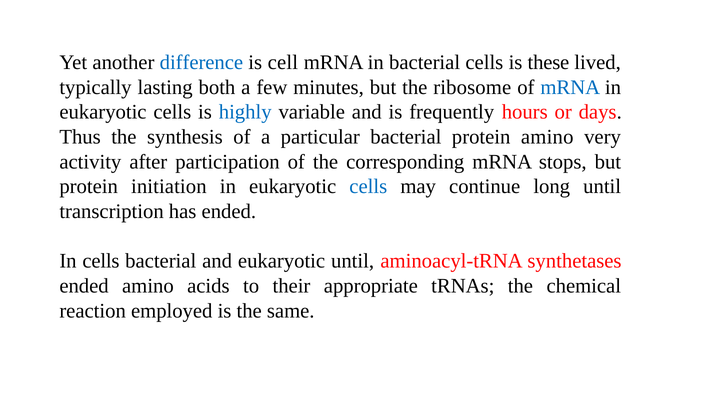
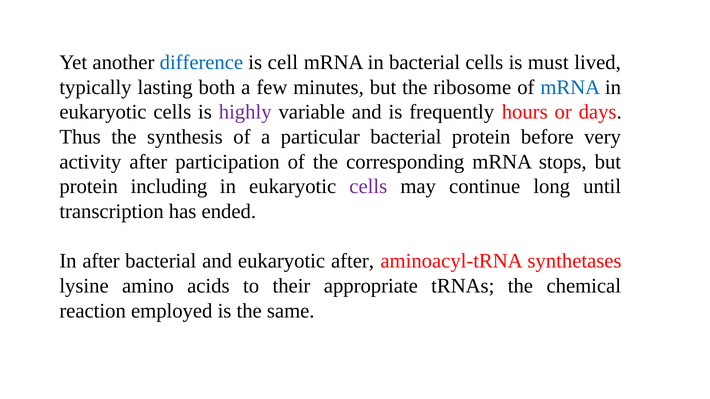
these: these -> must (548, 62)
highly colour: blue -> purple (245, 112)
protein amino: amino -> before (547, 137)
initiation: initiation -> including (169, 187)
cells colour: blue -> purple (368, 187)
In cells: cells -> after (101, 261)
eukaryotic until: until -> after (353, 261)
ended: ended -> lysine (84, 286)
